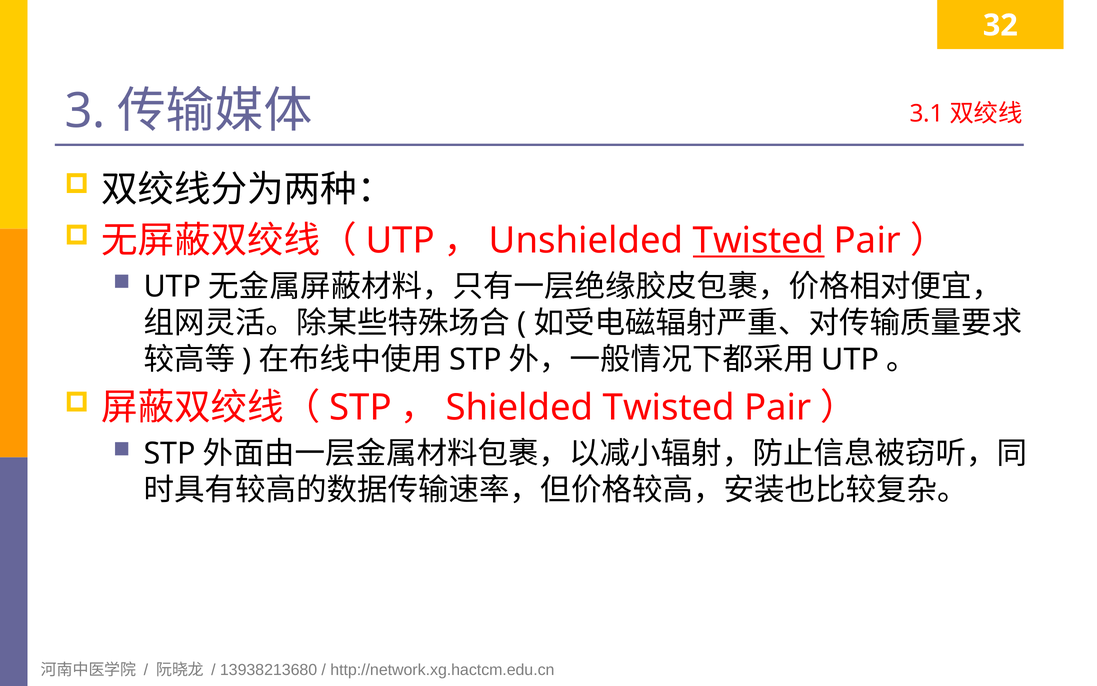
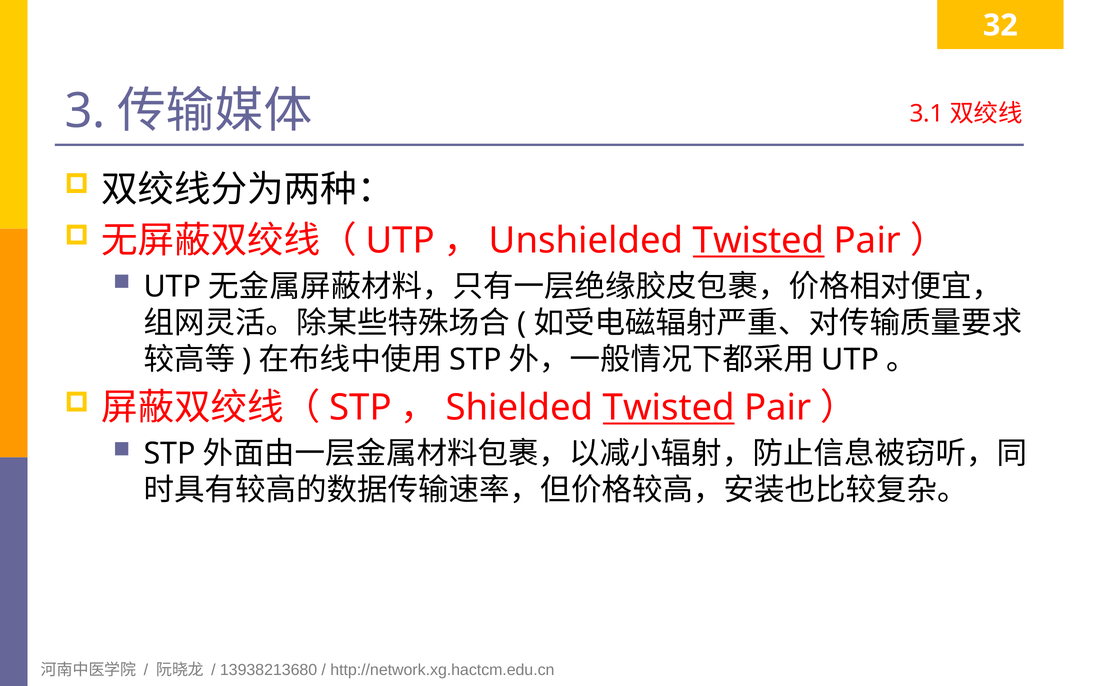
Twisted underline: none -> present (669, 408)
